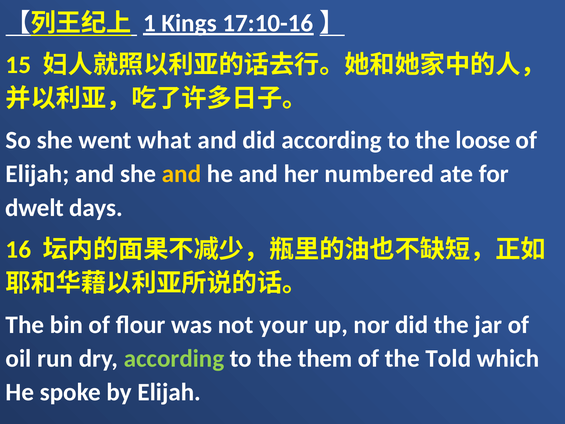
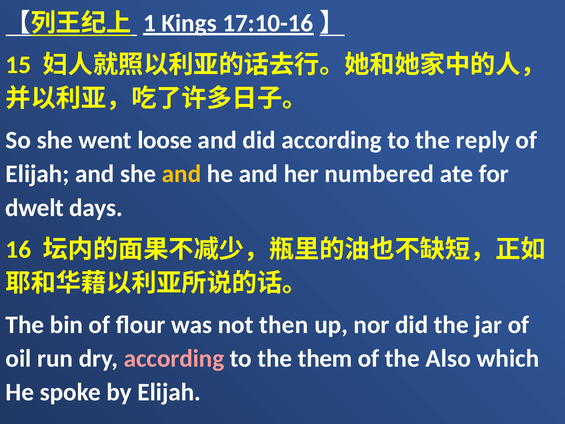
what: what -> loose (165, 140)
loose: loose -> reply (483, 140)
your: your -> then (284, 325)
according colour: light green -> pink (174, 358)
Told: Told -> Also (448, 358)
